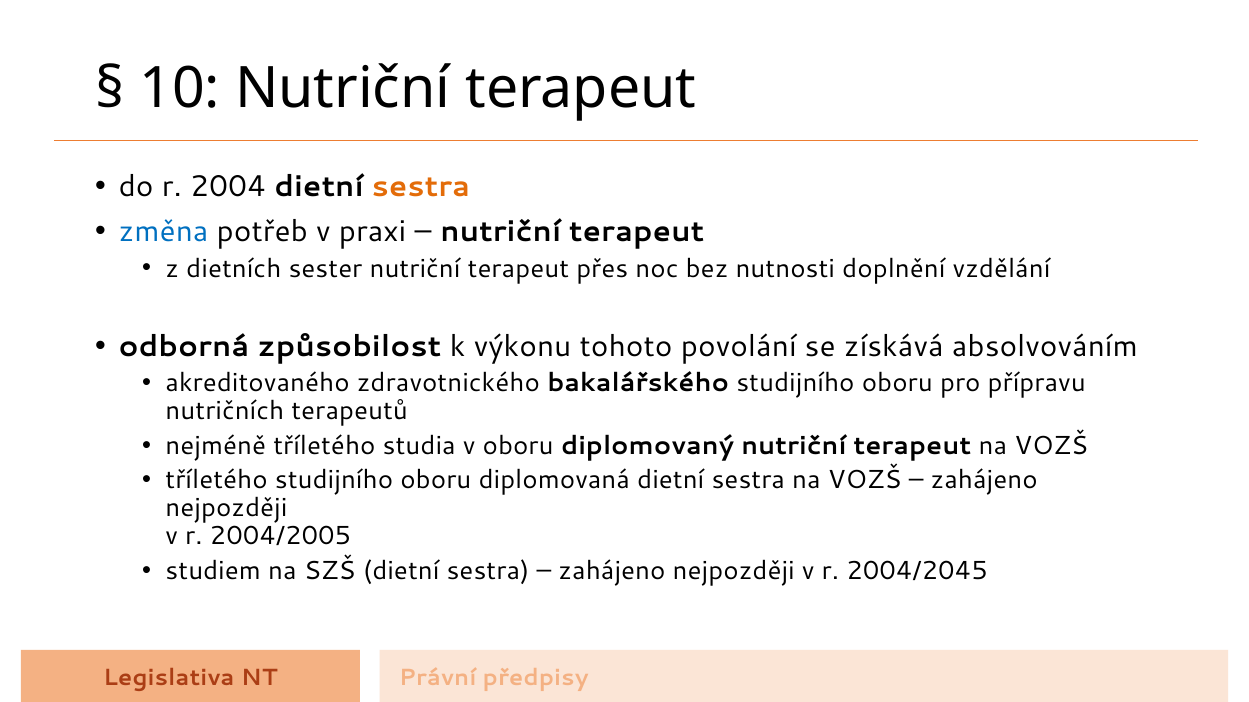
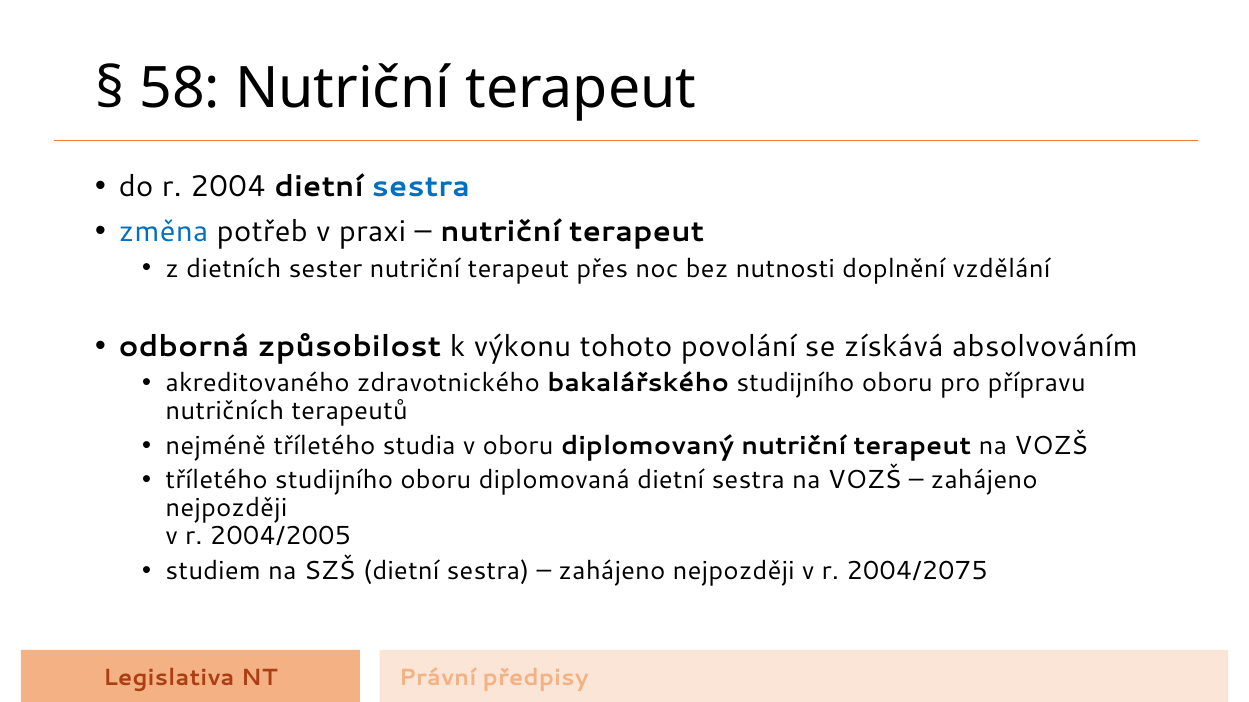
10: 10 -> 58 (180, 89)
sestra colour: orange -> blue (421, 187)
2004/2045: 2004/2045 -> 2004/2075 (917, 571)
